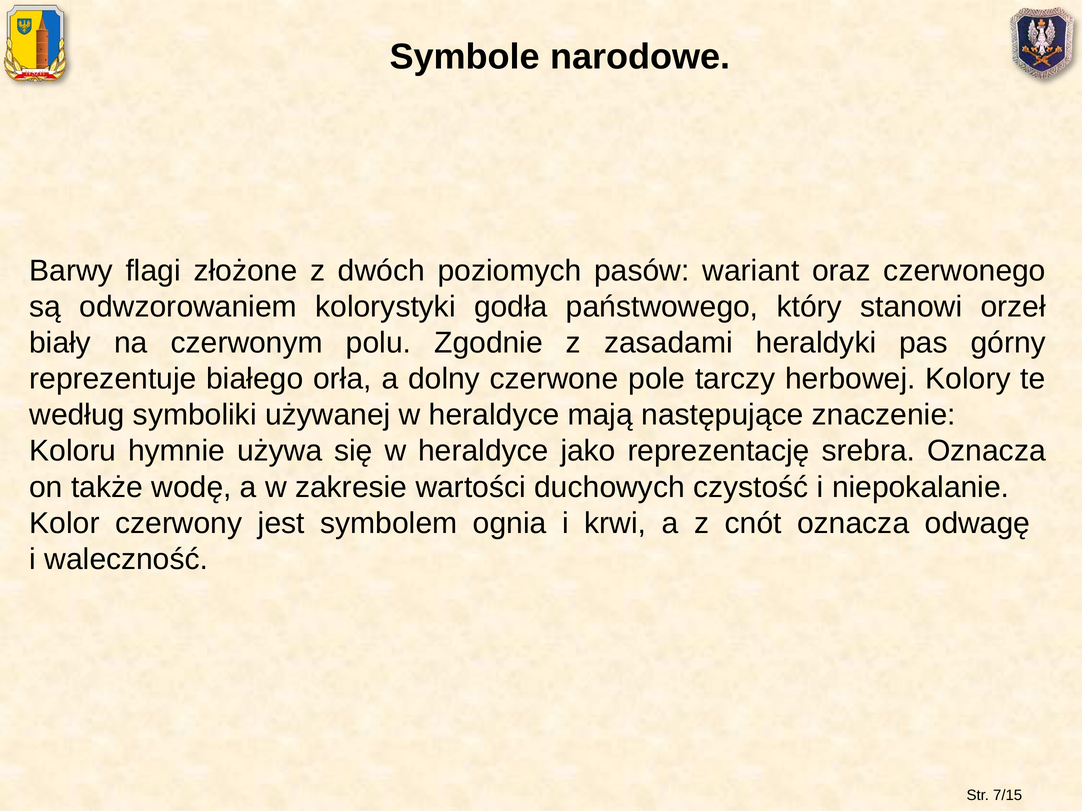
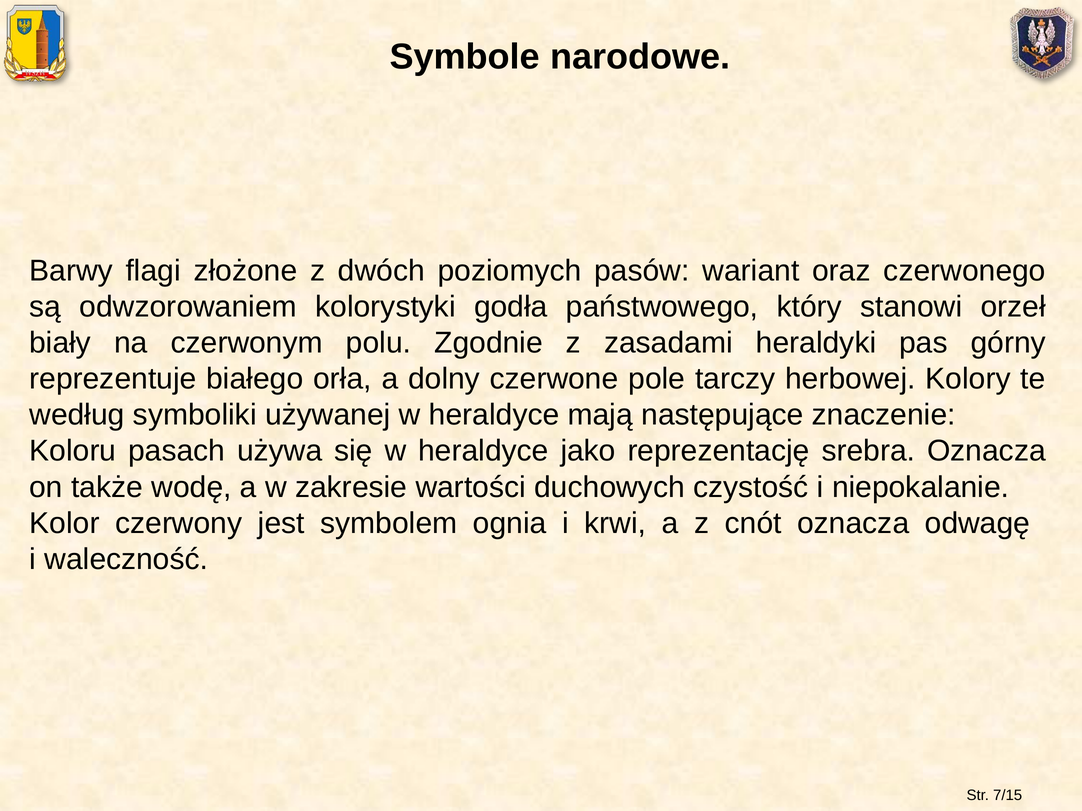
hymnie: hymnie -> pasach (177, 451)
